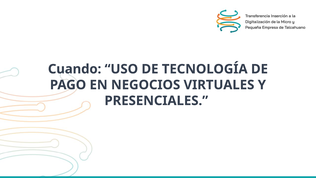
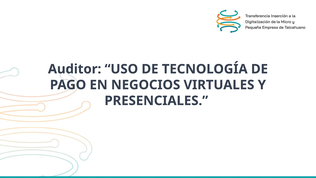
Cuando: Cuando -> Auditor (75, 69)
